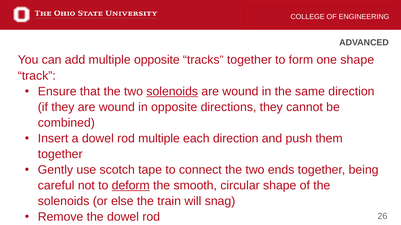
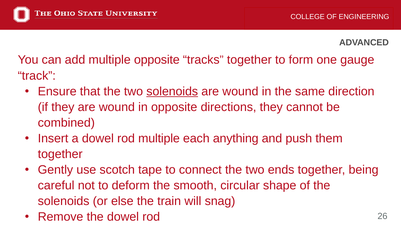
one shape: shape -> gauge (357, 60)
each direction: direction -> anything (236, 139)
deform underline: present -> none (131, 186)
